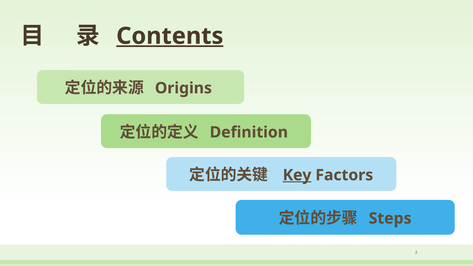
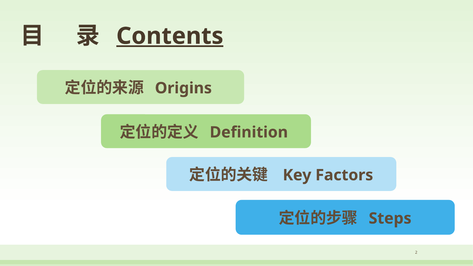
Key underline: present -> none (297, 175)
